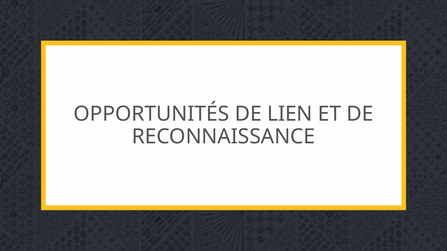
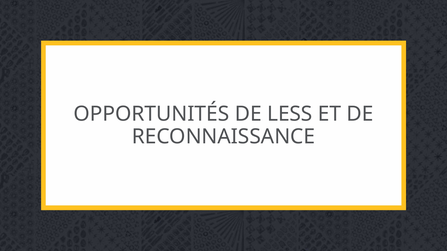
LIEN: LIEN -> LESS (290, 114)
